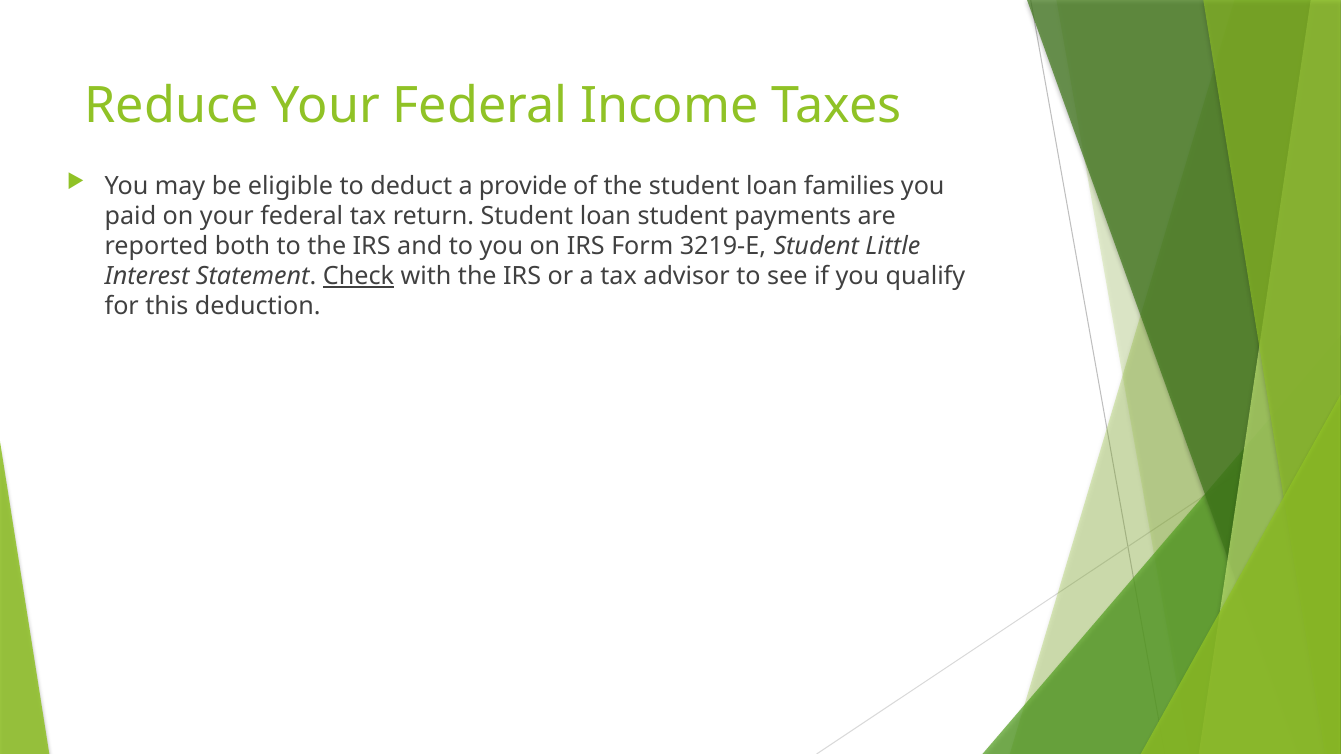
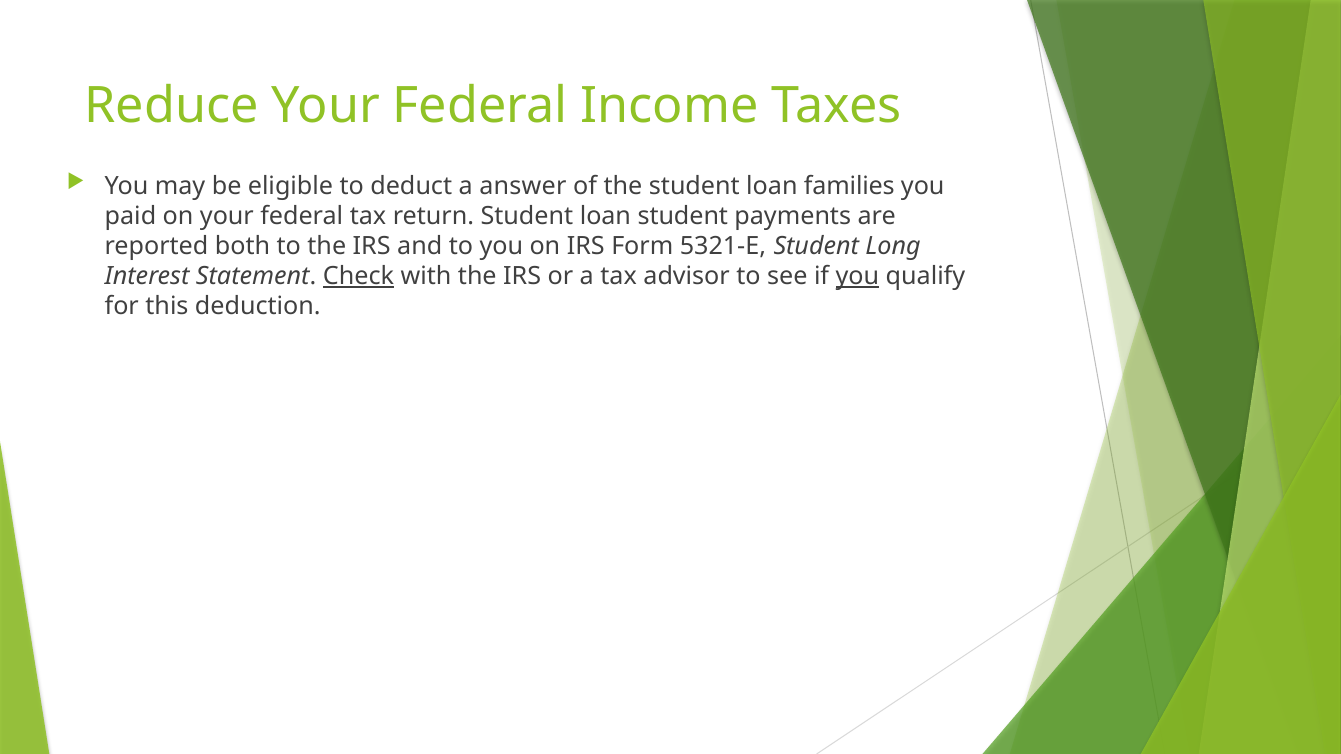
provide: provide -> answer (523, 186)
3219-E: 3219-E -> 5321-E (723, 246)
Little: Little -> Long (893, 246)
you underline: none -> present (857, 276)
